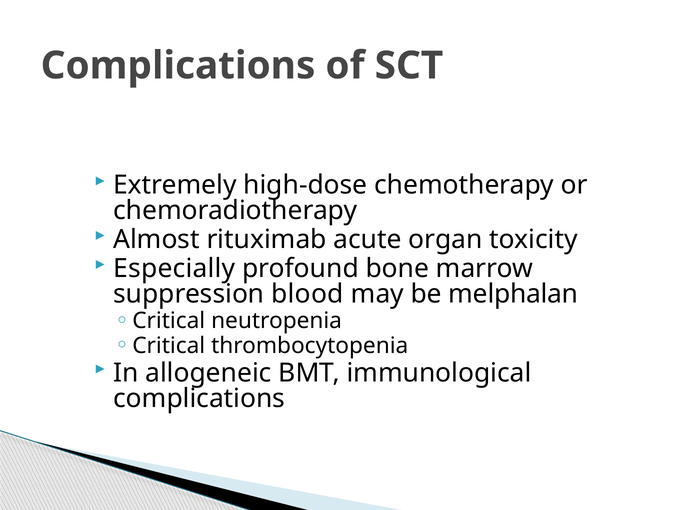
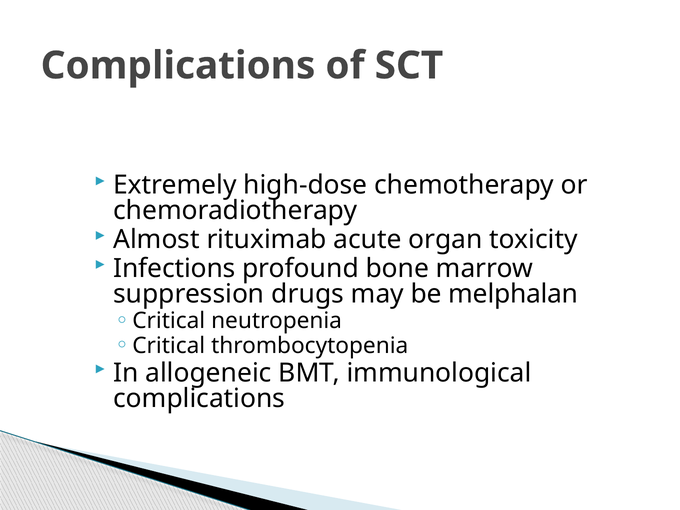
Especially: Especially -> Infections (174, 269)
blood: blood -> drugs (308, 294)
